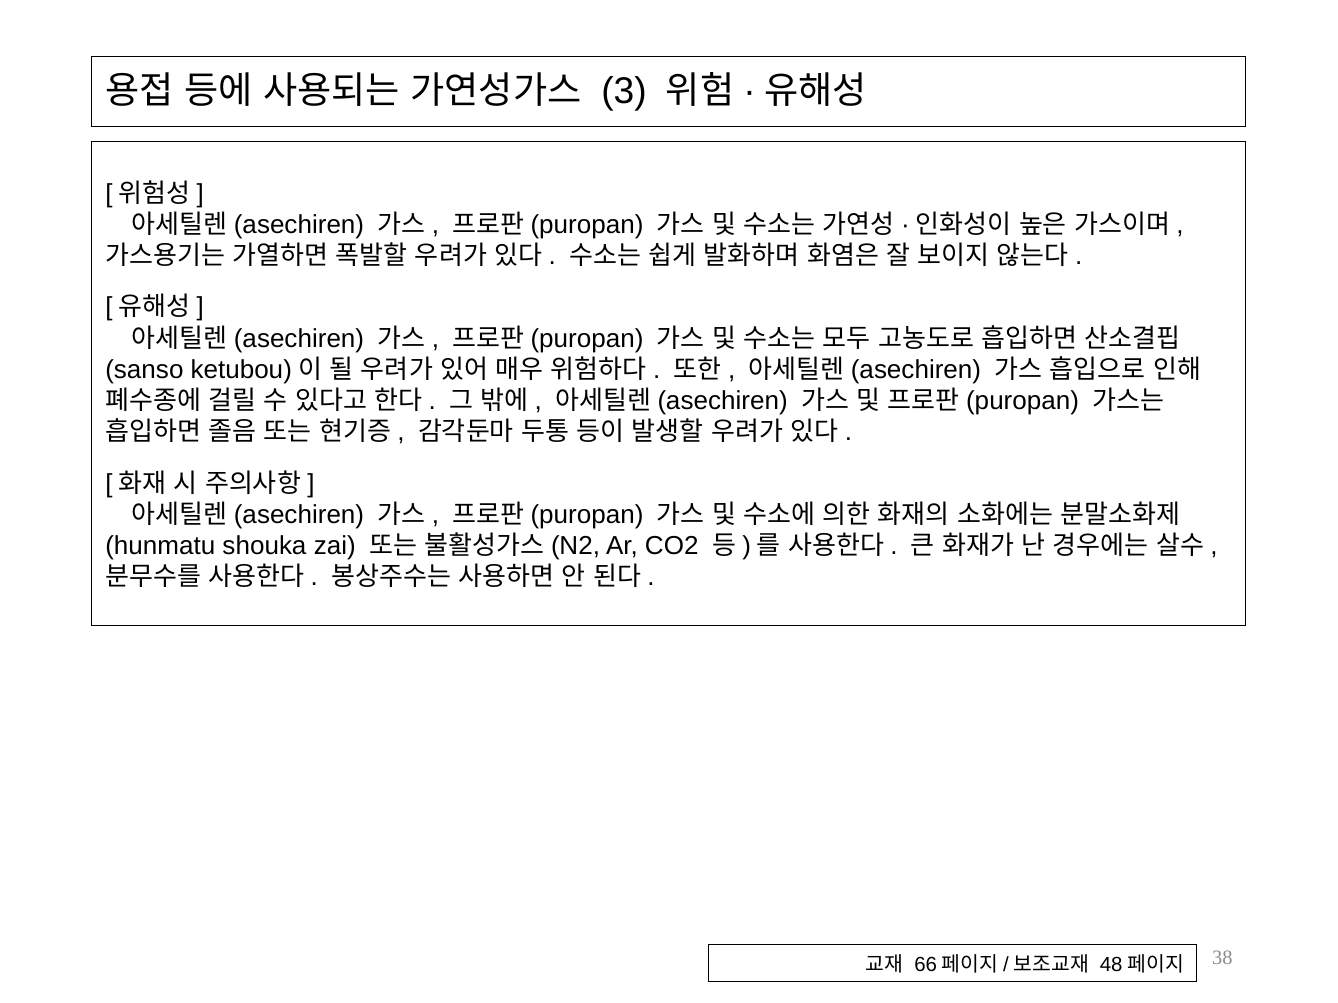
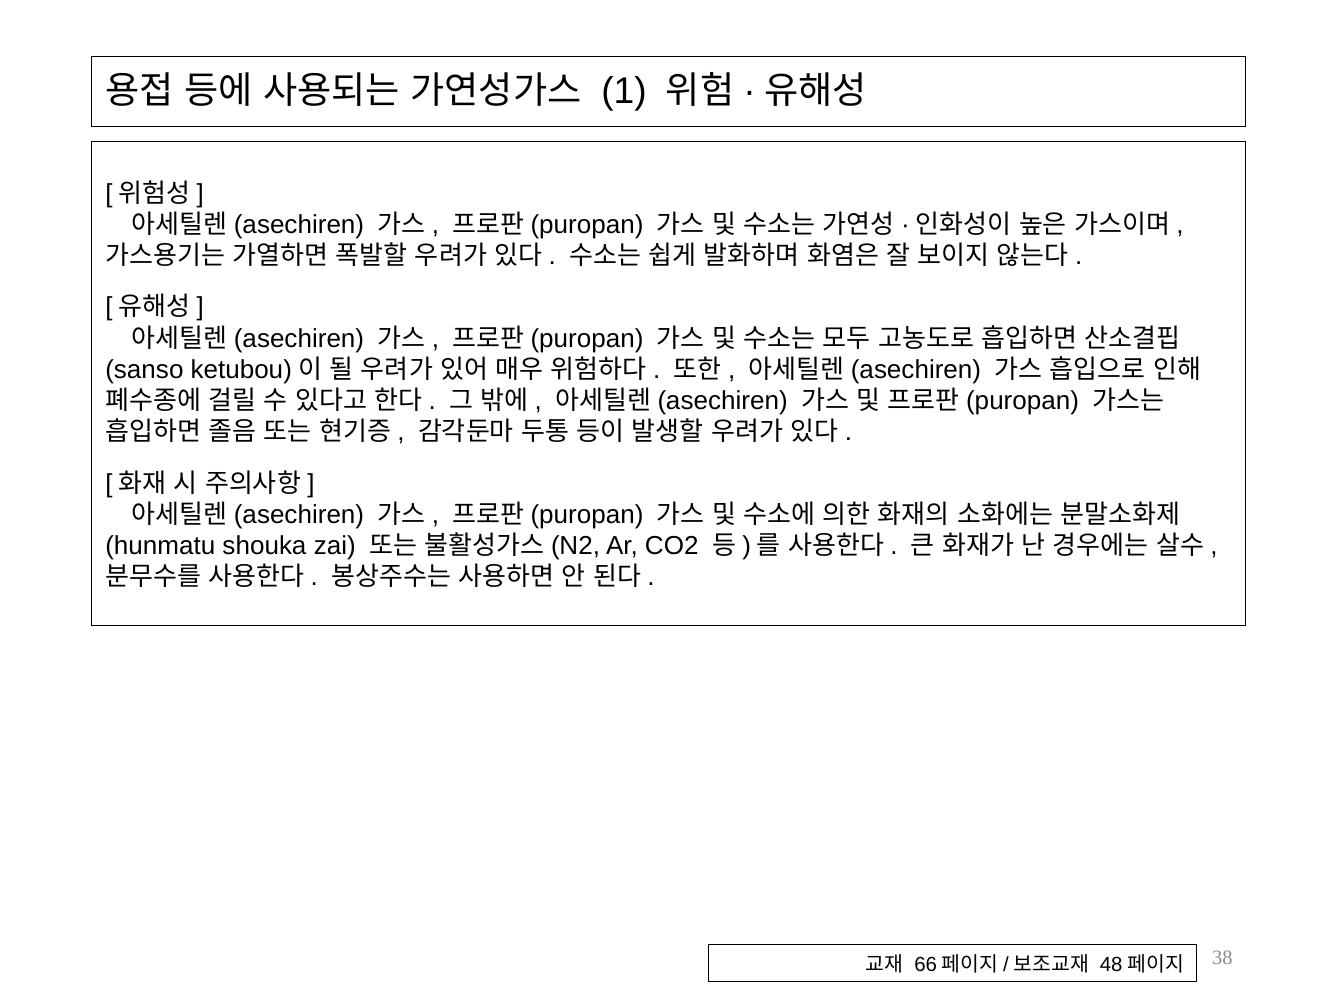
3: 3 -> 1 (624, 91)
